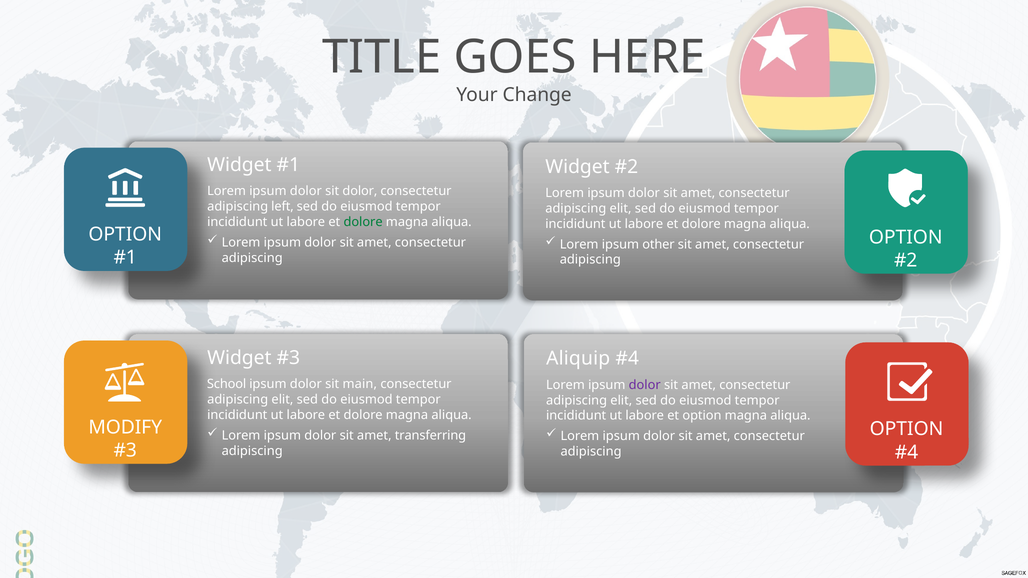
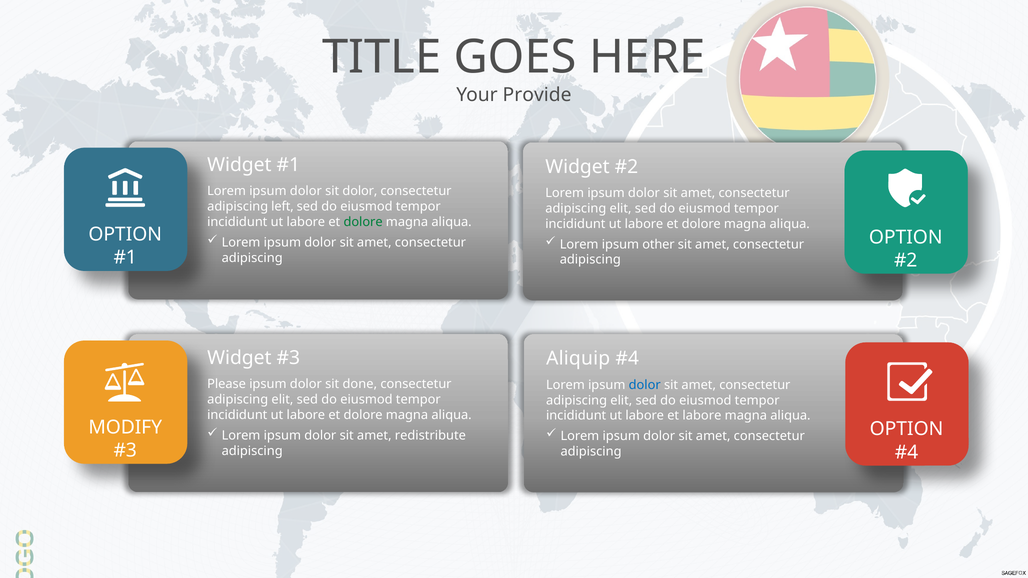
Change: Change -> Provide (537, 95)
School: School -> Please (227, 384)
main: main -> done (360, 384)
dolor colour: purple -> blue (645, 385)
et option: option -> labore (702, 416)
transferring: transferring -> redistribute (430, 436)
